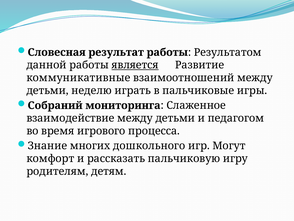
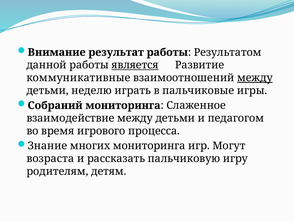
Словесная: Словесная -> Внимание (57, 52)
между underline: none -> present (255, 78)
многих дошкольного: дошкольного -> мониторинга (149, 146)
комфорт: комфорт -> возраста (50, 158)
